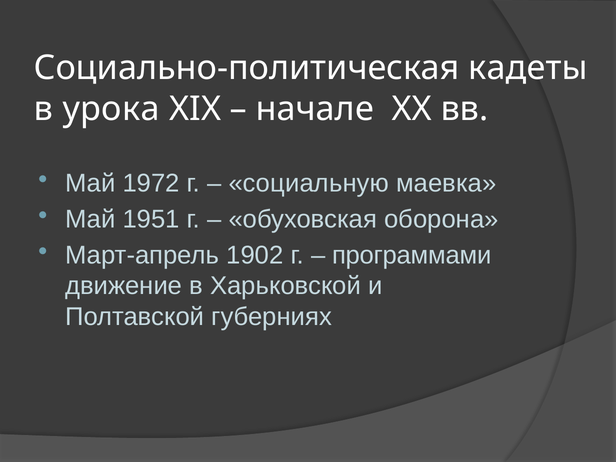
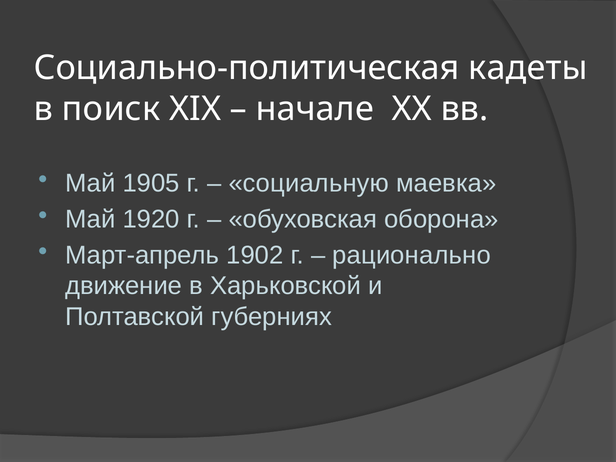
урока: урока -> поиск (111, 109)
1972: 1972 -> 1905 (151, 183)
1951: 1951 -> 1920 (151, 219)
программами: программами -> рационально (412, 255)
